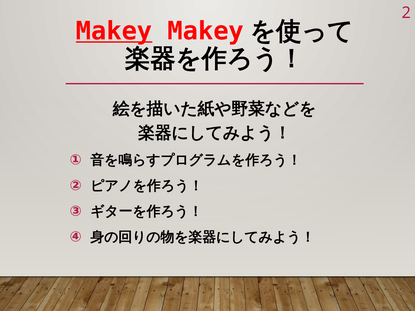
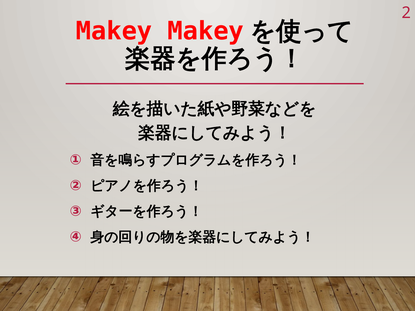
Makey underline: present -> none (114, 31)
